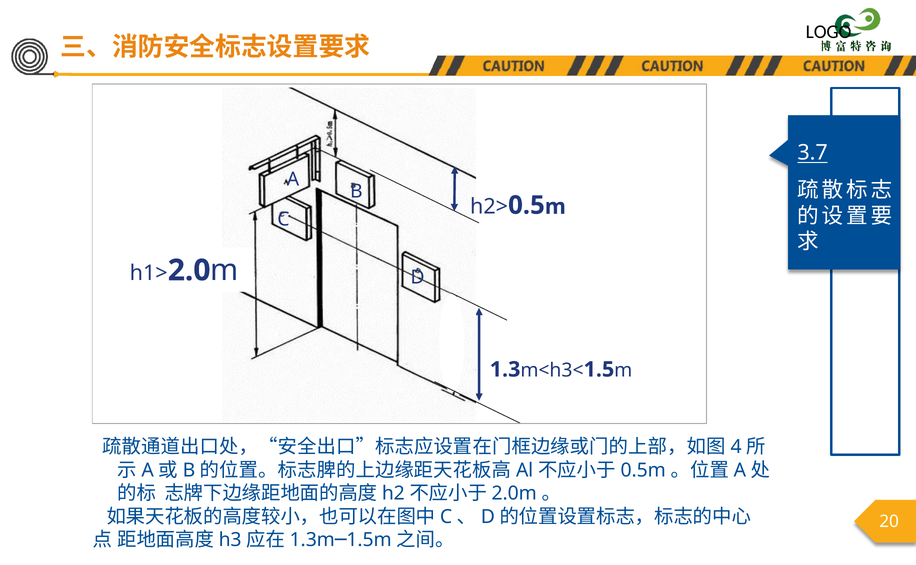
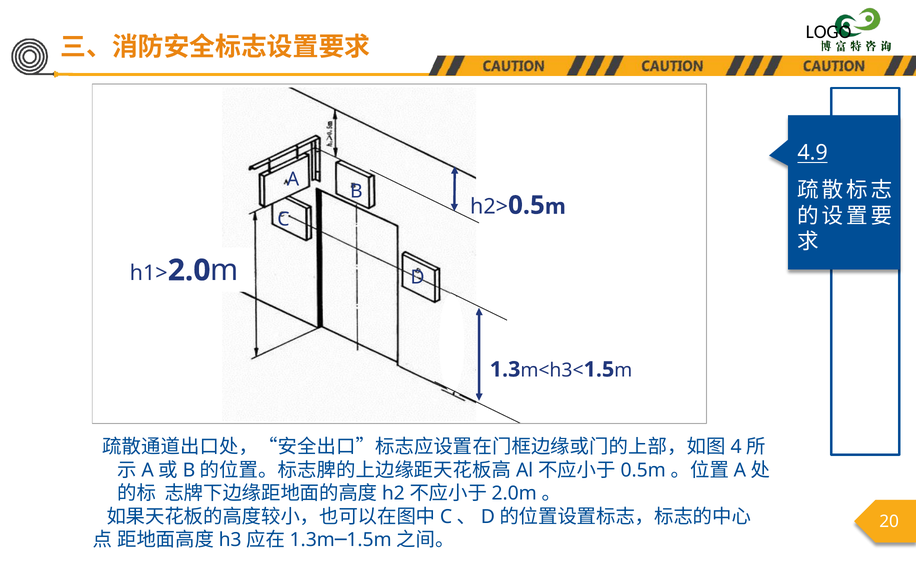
3.7: 3.7 -> 4.9 (813, 153)
